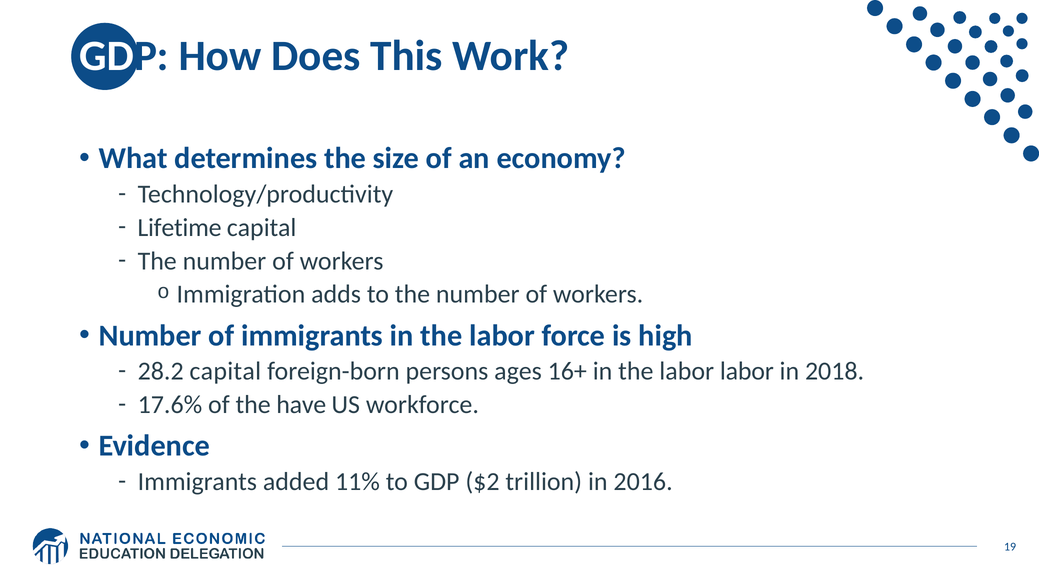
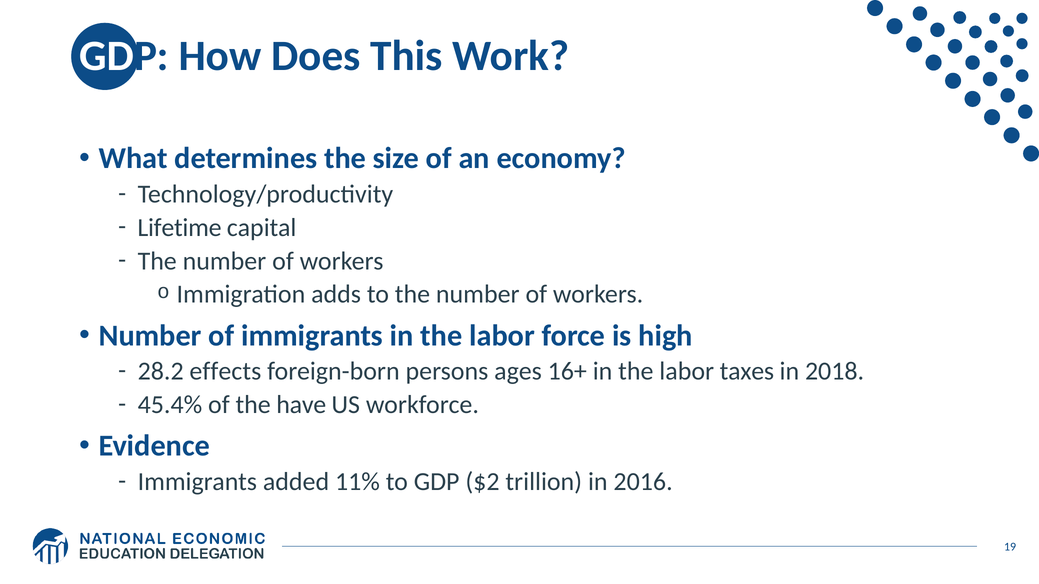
28.2 capital: capital -> effects (225, 372)
labor labor: labor -> taxes (747, 372)
17.6%: 17.6% -> 45.4% (170, 405)
